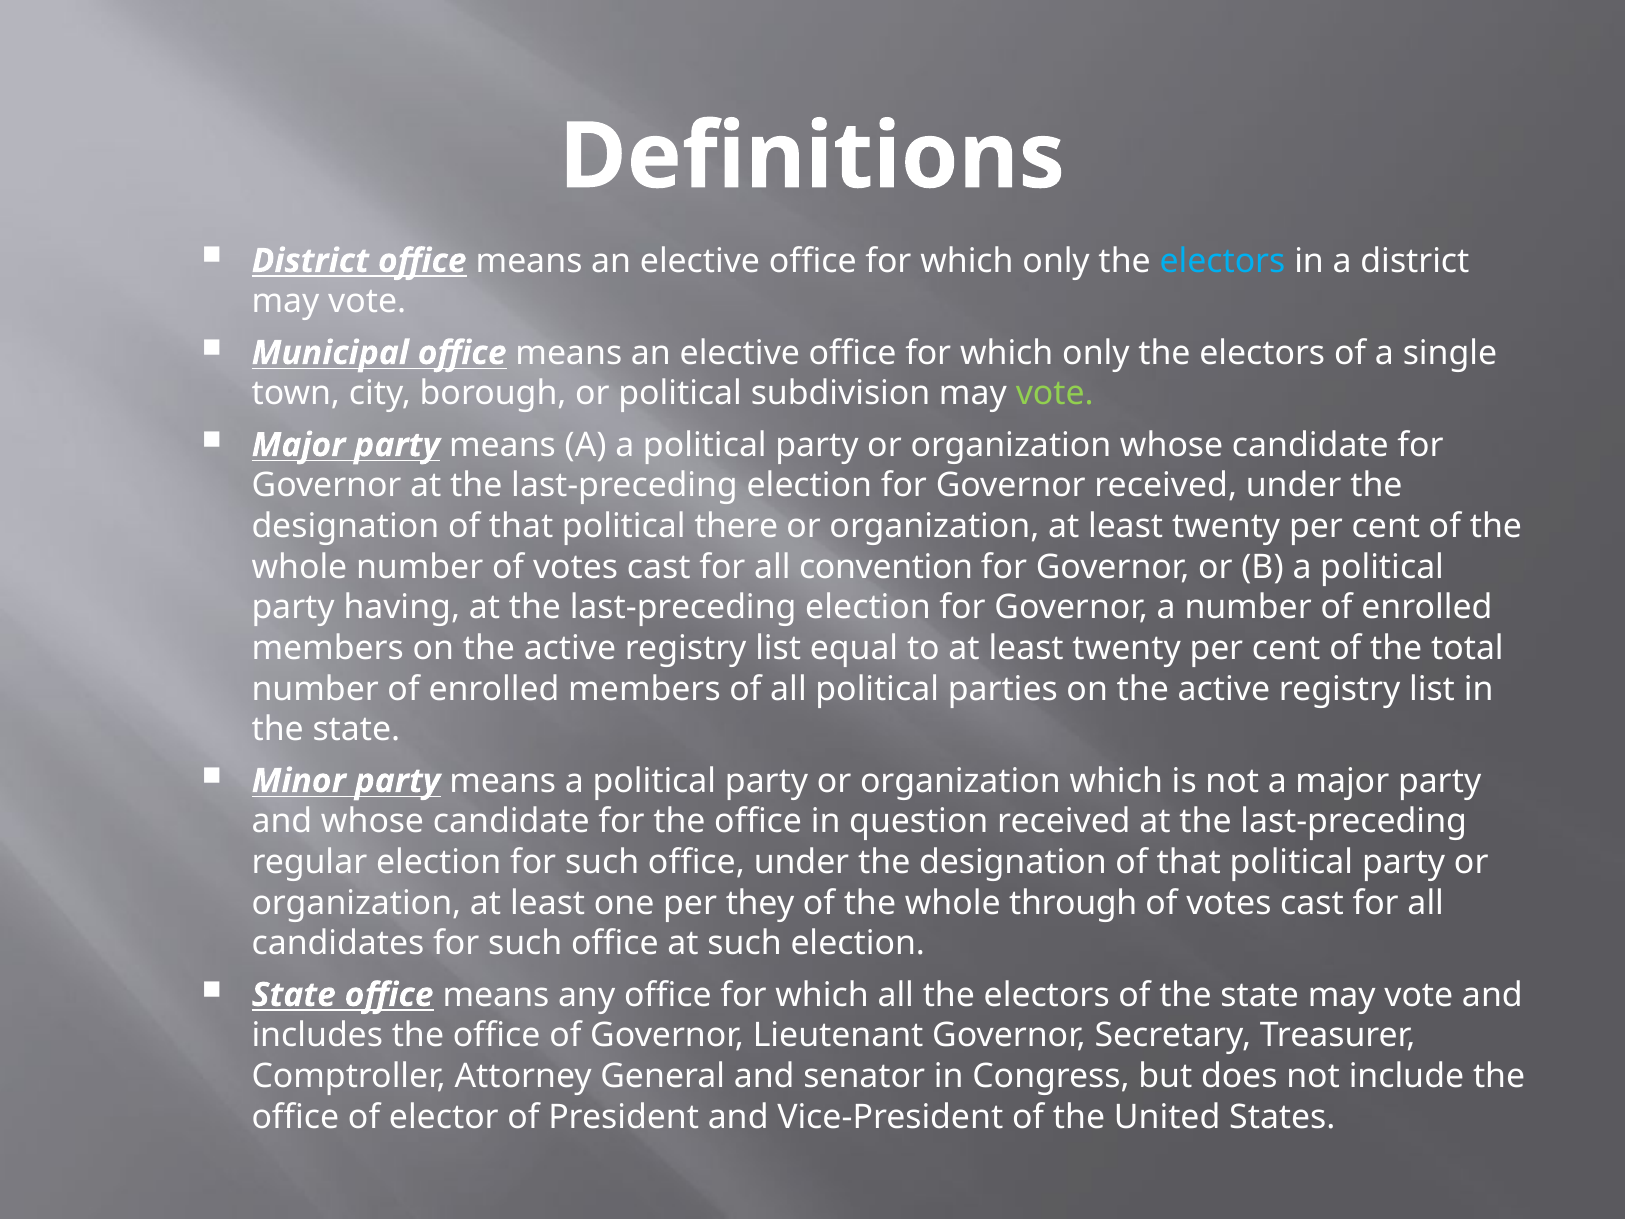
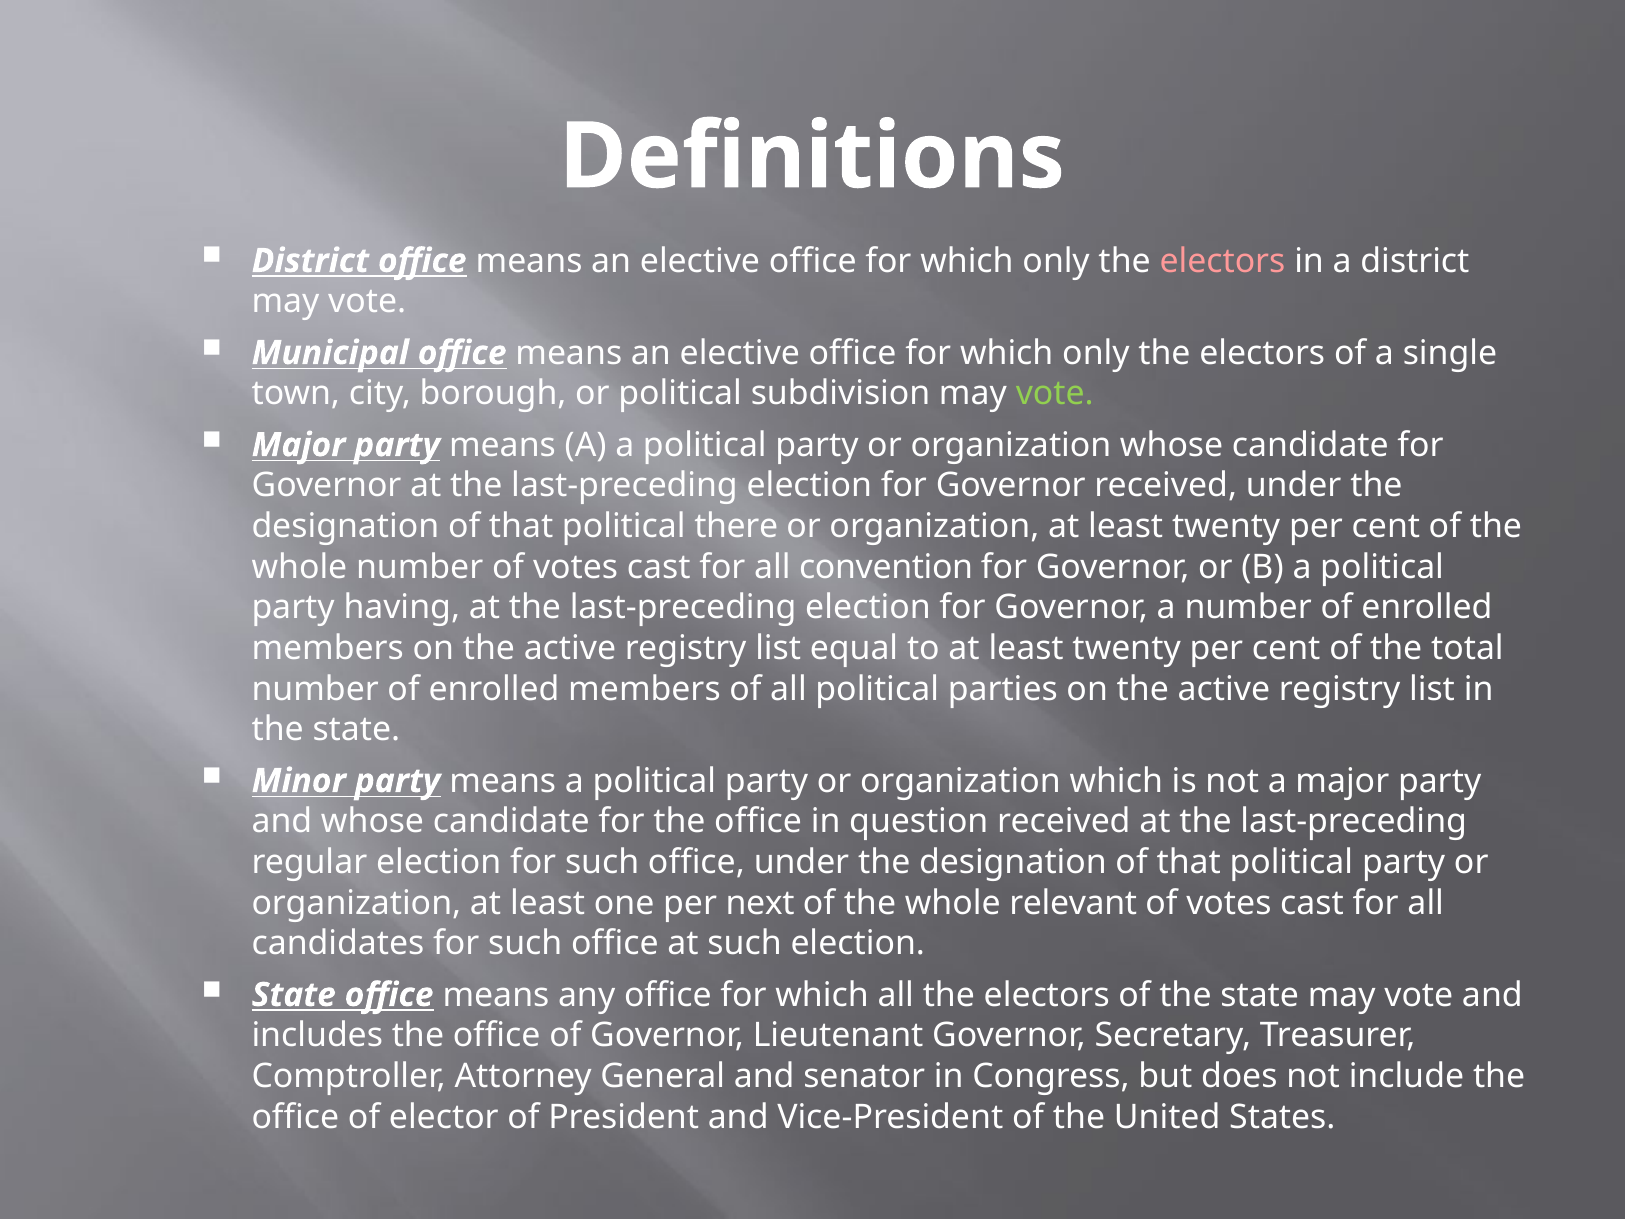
electors colour: light blue -> pink (1222, 261)
they: they -> next (760, 903)
through: through -> relevant (1073, 903)
